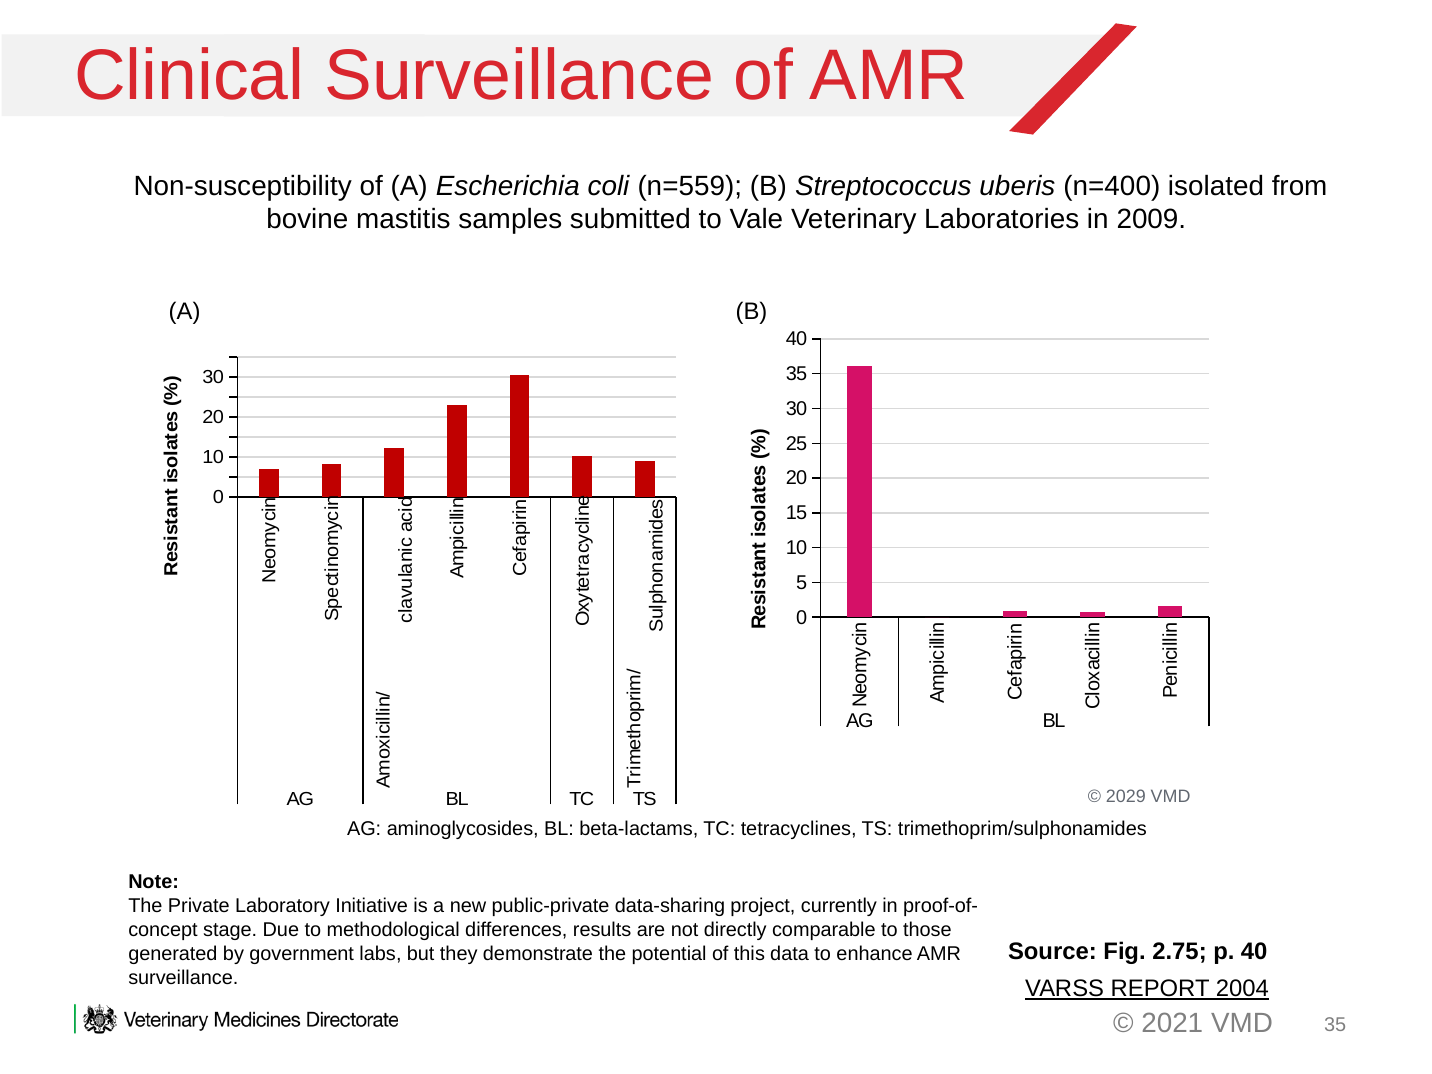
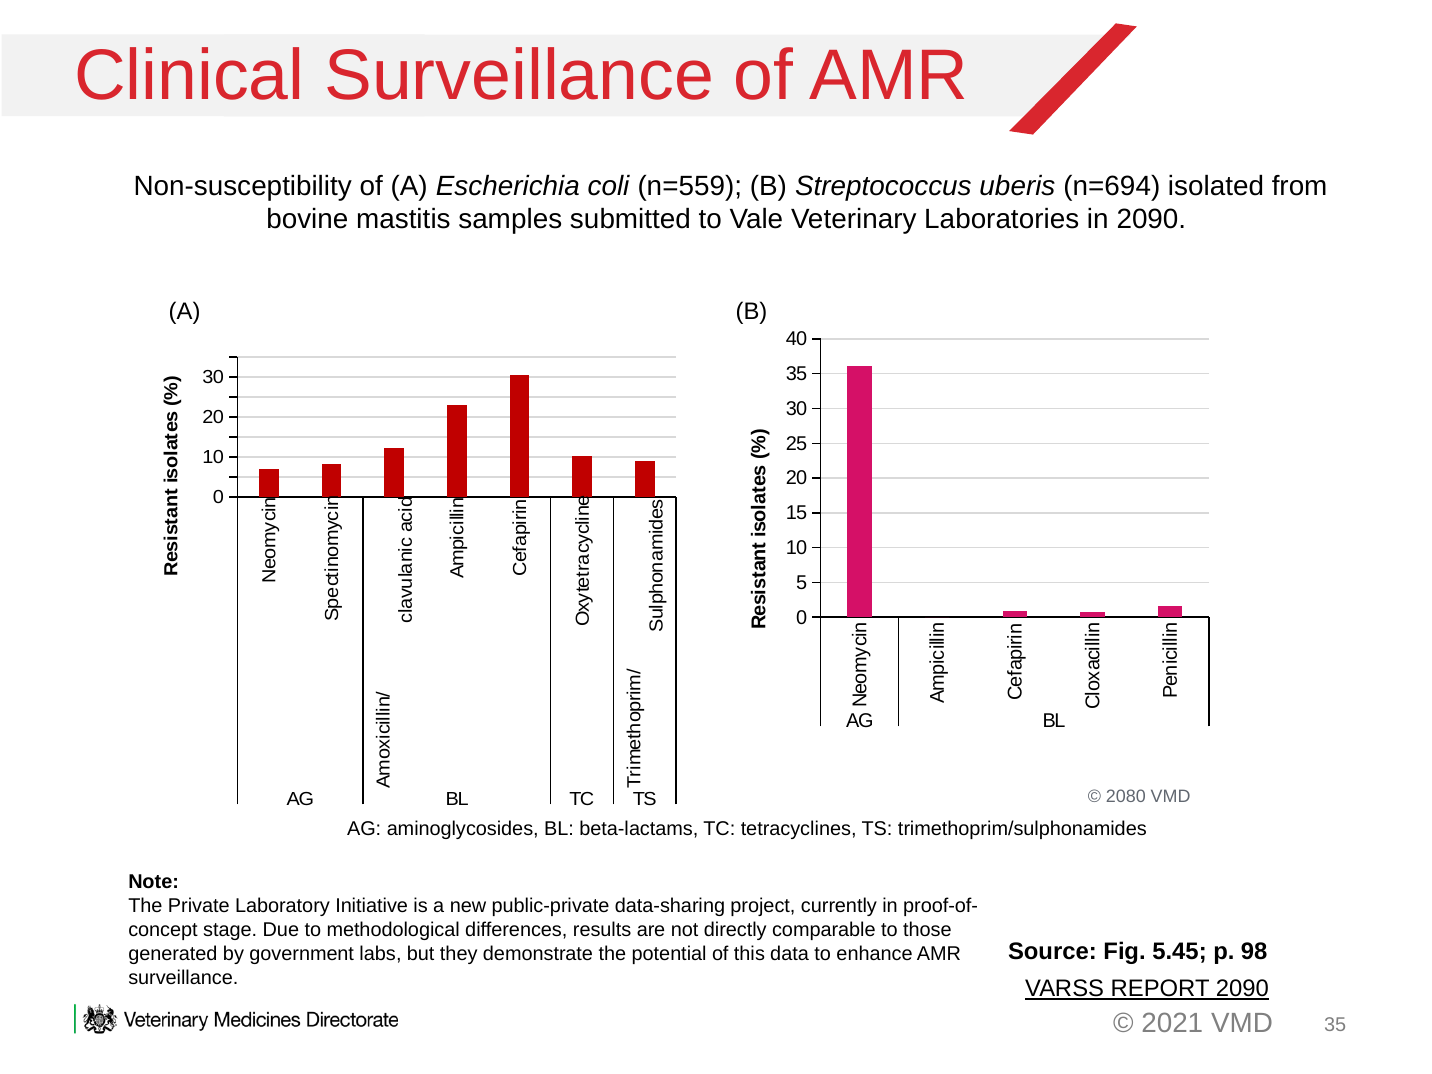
n=400: n=400 -> n=694 (1112, 186)
in 2009: 2009 -> 2090 (1151, 219)
2029: 2029 -> 2080 (1126, 796)
2.75: 2.75 -> 5.45 (1180, 952)
p 40: 40 -> 98 (1254, 952)
REPORT 2004: 2004 -> 2090 (1242, 988)
